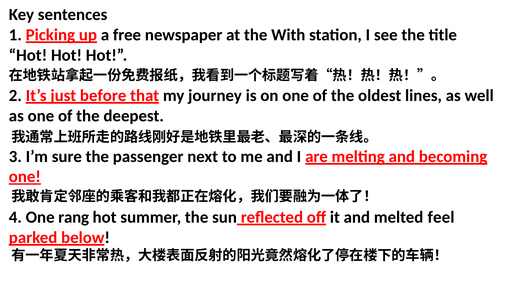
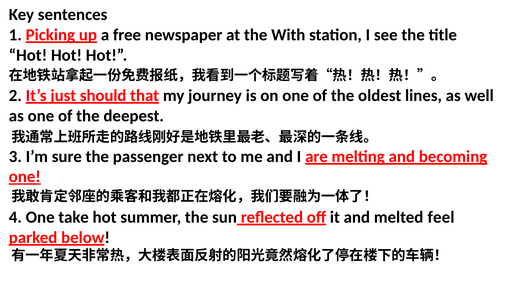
before: before -> should (103, 96)
rang: rang -> take (74, 217)
